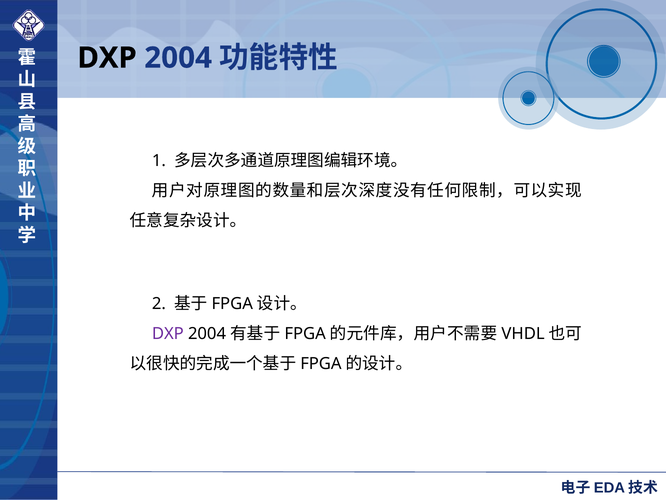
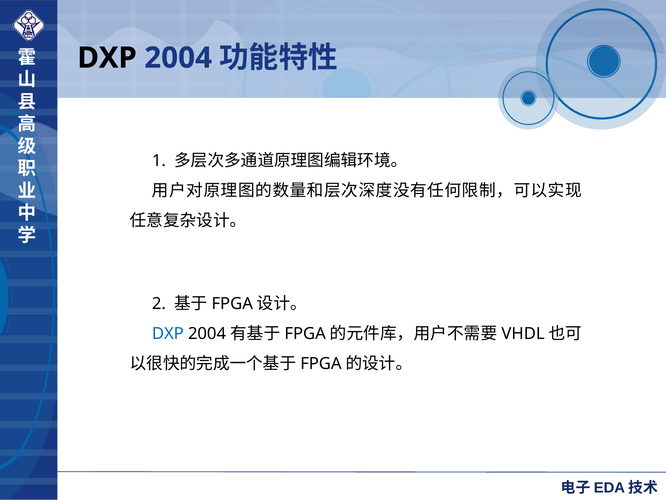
DXP colour: purple -> blue (168, 334)
